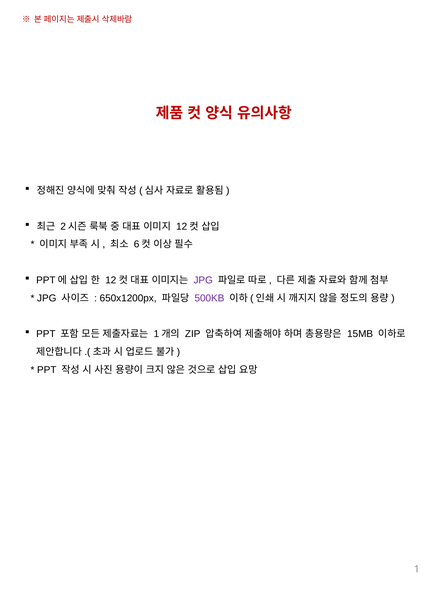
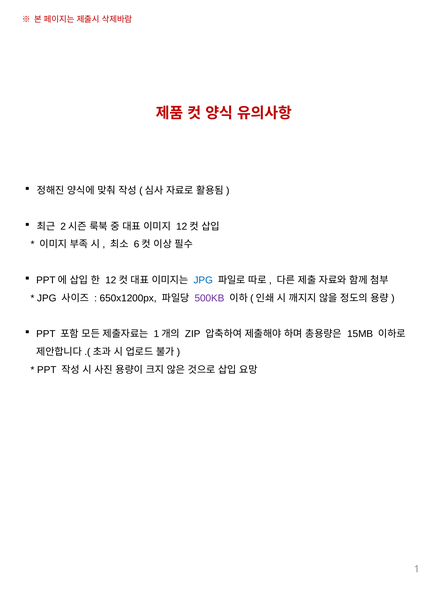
JPG colour: purple -> blue (203, 280)
